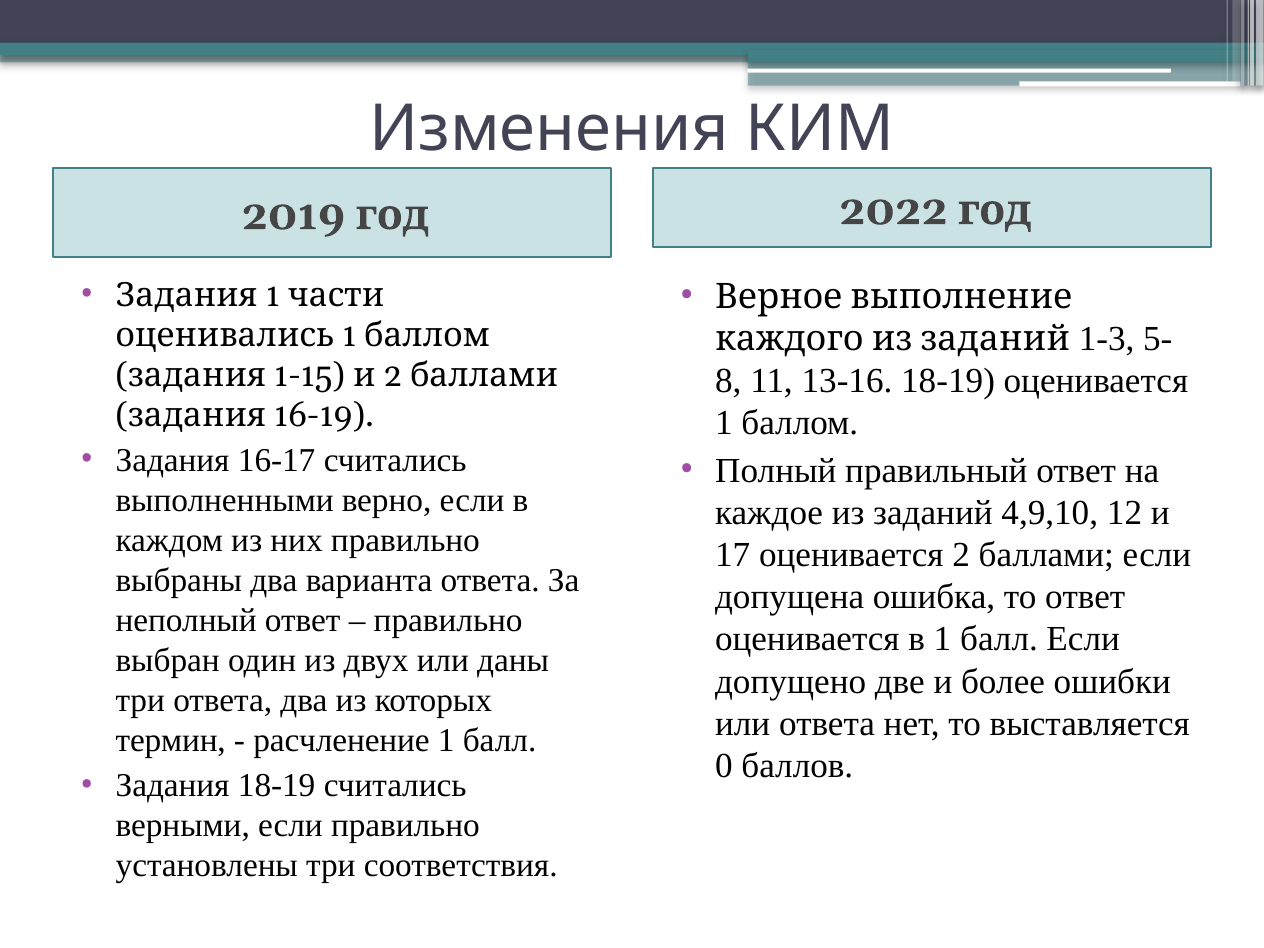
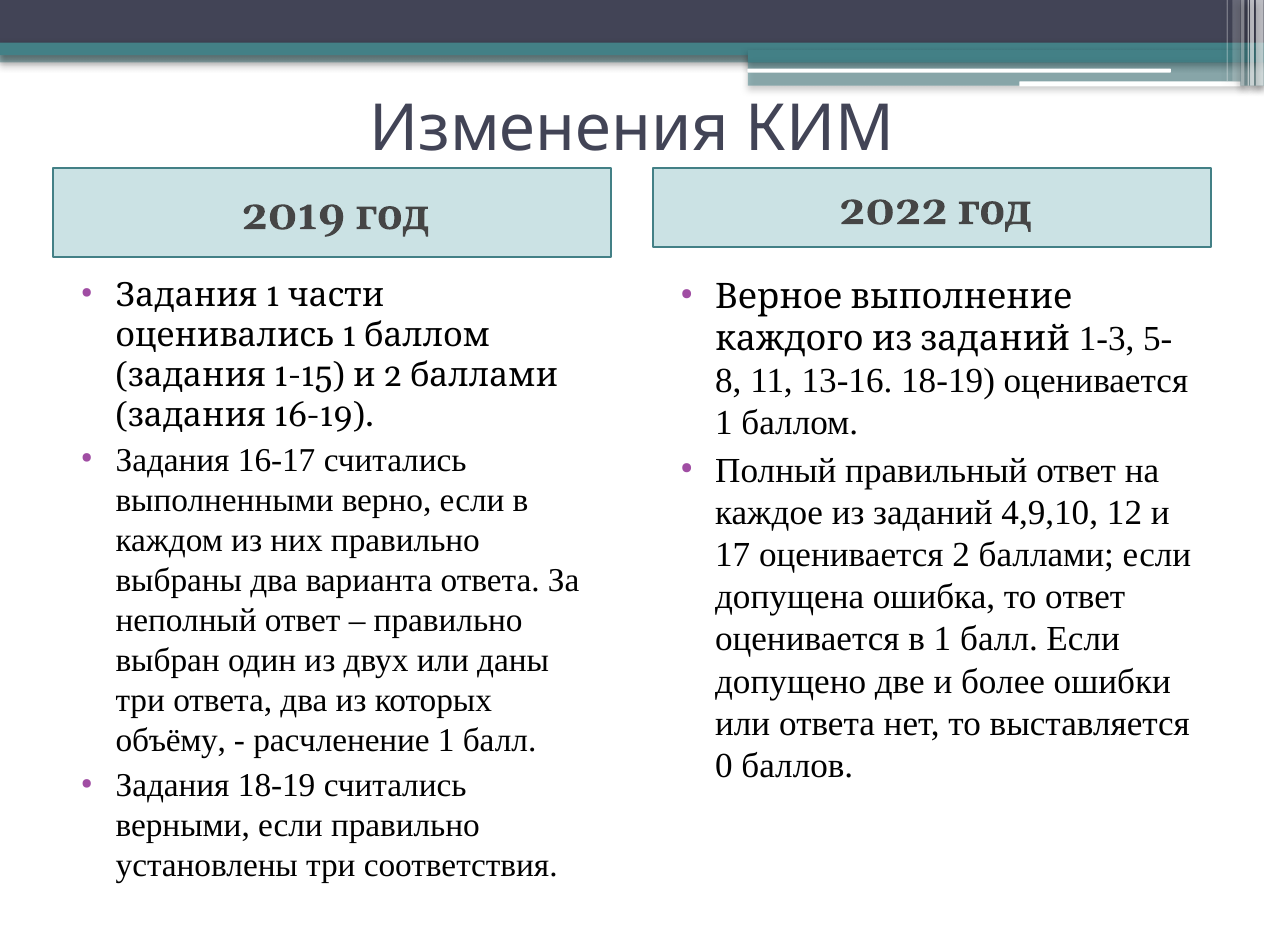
термин: термин -> объёму (171, 741)
